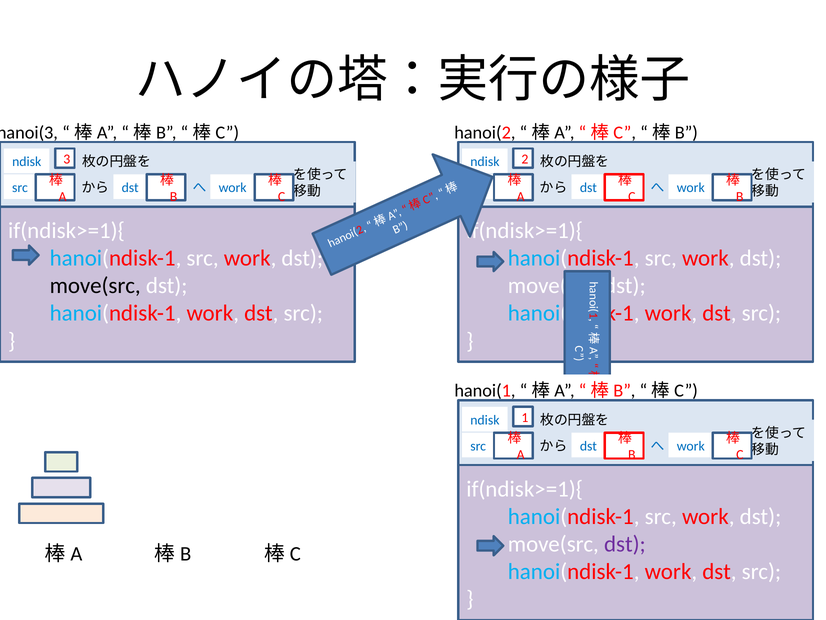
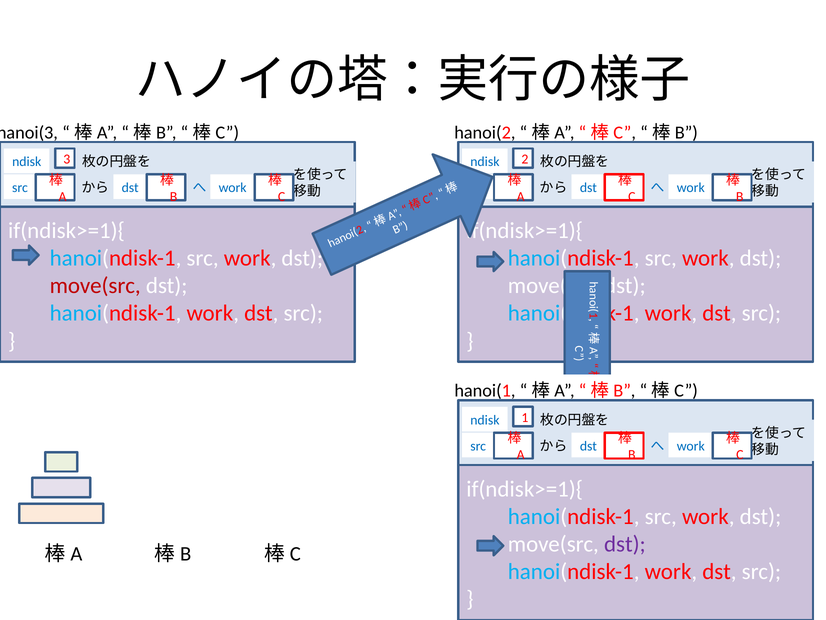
move(src colour: black -> red (95, 286)
